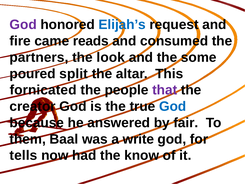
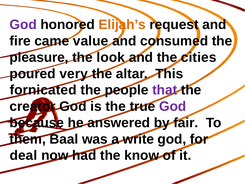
Elijah’s colour: blue -> orange (122, 25)
reads: reads -> value (91, 41)
partners: partners -> pleasure (39, 57)
some: some -> cities (199, 57)
split: split -> very (74, 74)
God colour: blue -> purple (173, 106)
tells: tells -> deal (23, 155)
